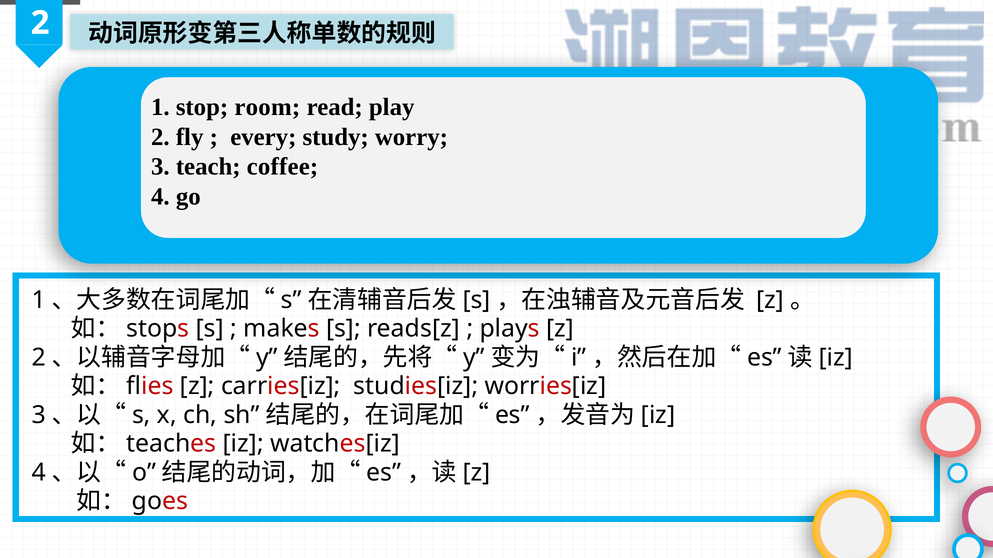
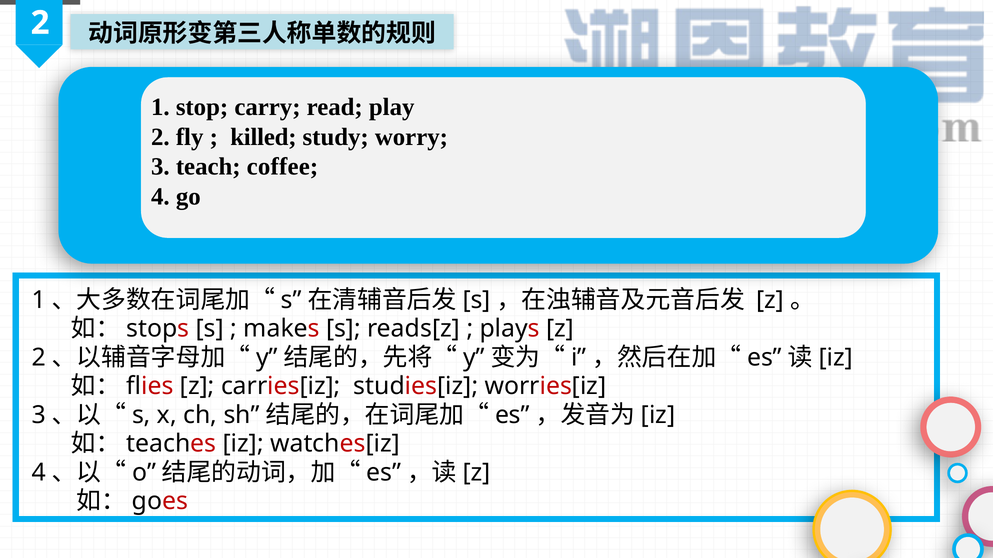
room: room -> carry (267, 107)
every: every -> killed (263, 137)
